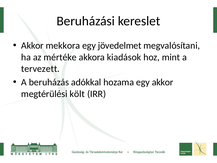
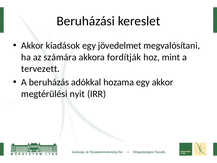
mekkora: mekkora -> kiadások (63, 46)
mértéke: mértéke -> számára (60, 57)
kiadások: kiadások -> fordítják (124, 57)
költ: költ -> nyit (77, 94)
